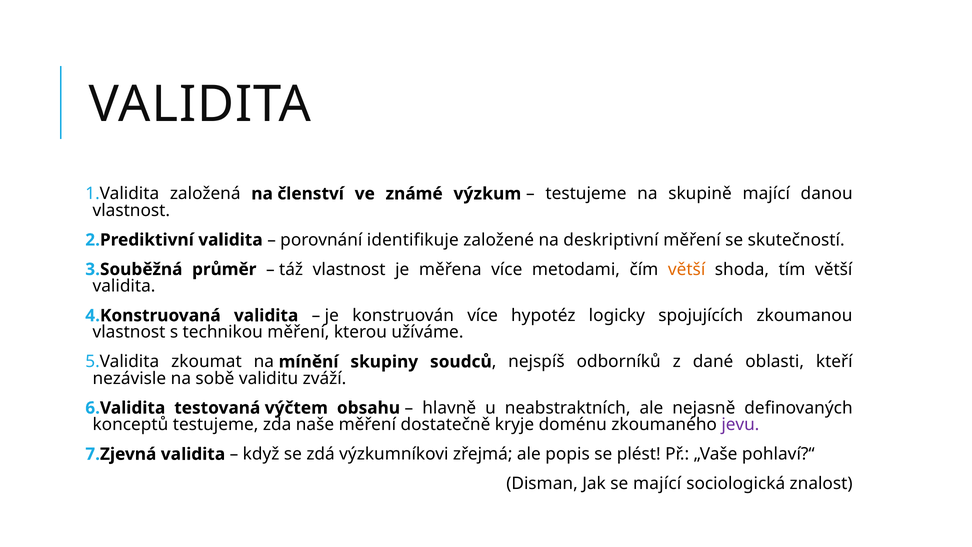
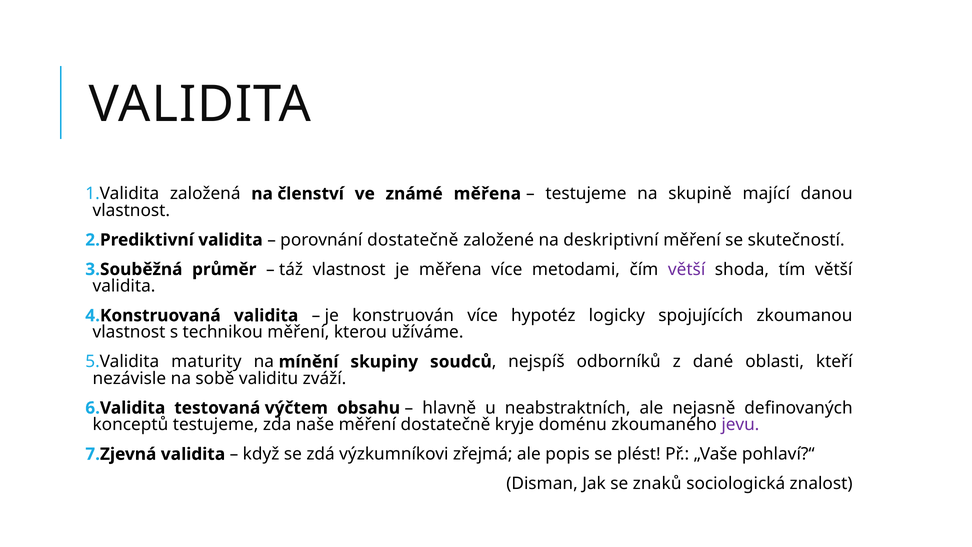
známé výzkum: výzkum -> měřena (487, 194)
porovnání identifikuje: identifikuje -> dostatečně (413, 240)
větší colour: orange -> purple (687, 269)
zkoumat: zkoumat -> maturity (206, 362)
se mající: mající -> znaků (657, 483)
